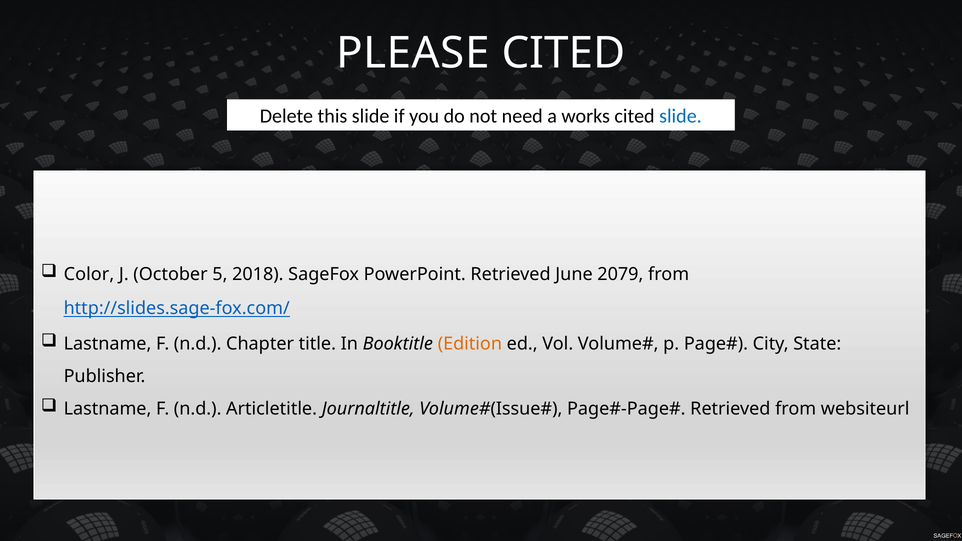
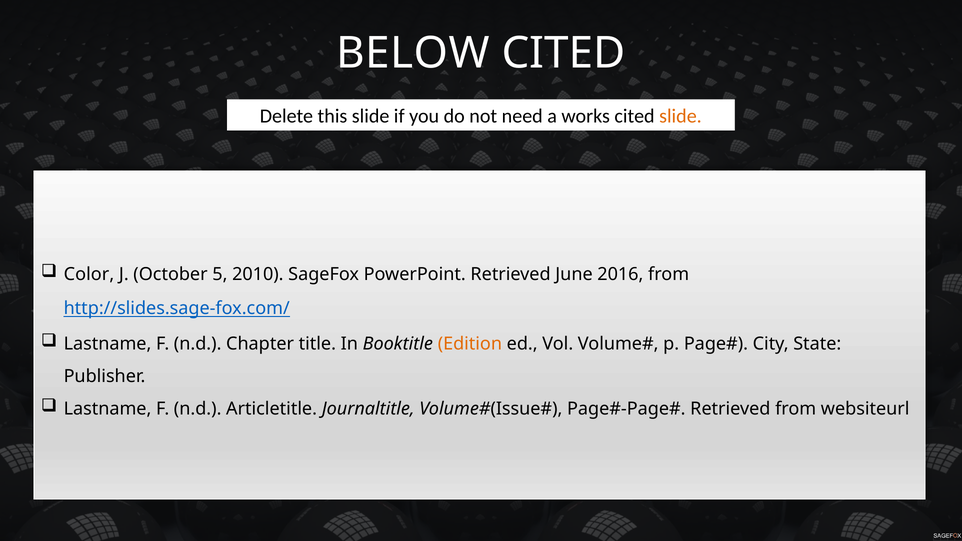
PLEASE: PLEASE -> BELOW (413, 53)
slide colour: blue -> orange (680, 116)
2018: 2018 -> 2010 (258, 275)
2079: 2079 -> 2016 (620, 275)
